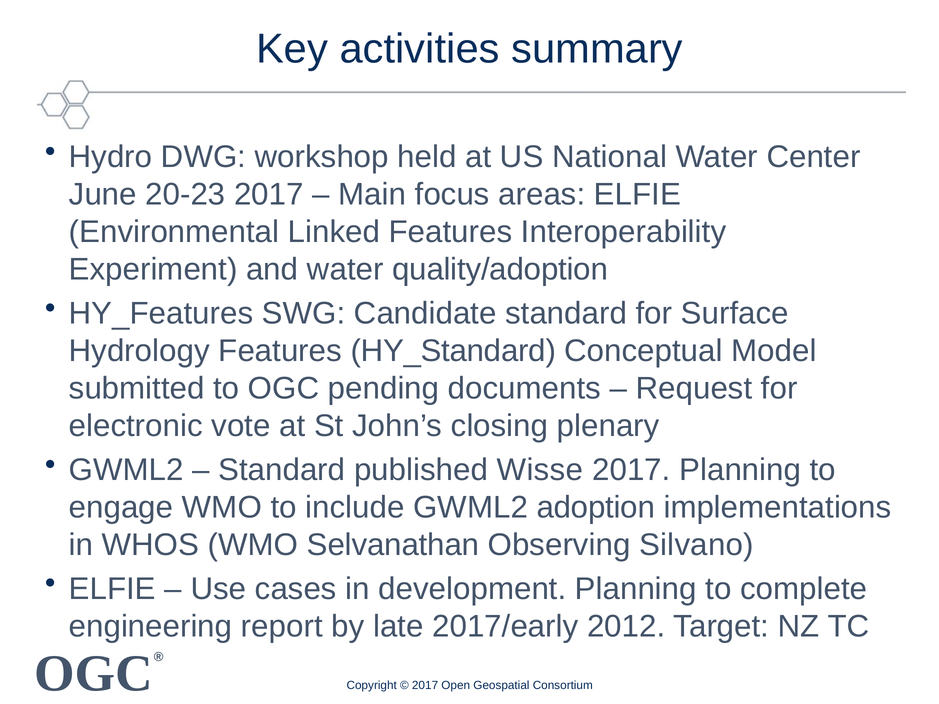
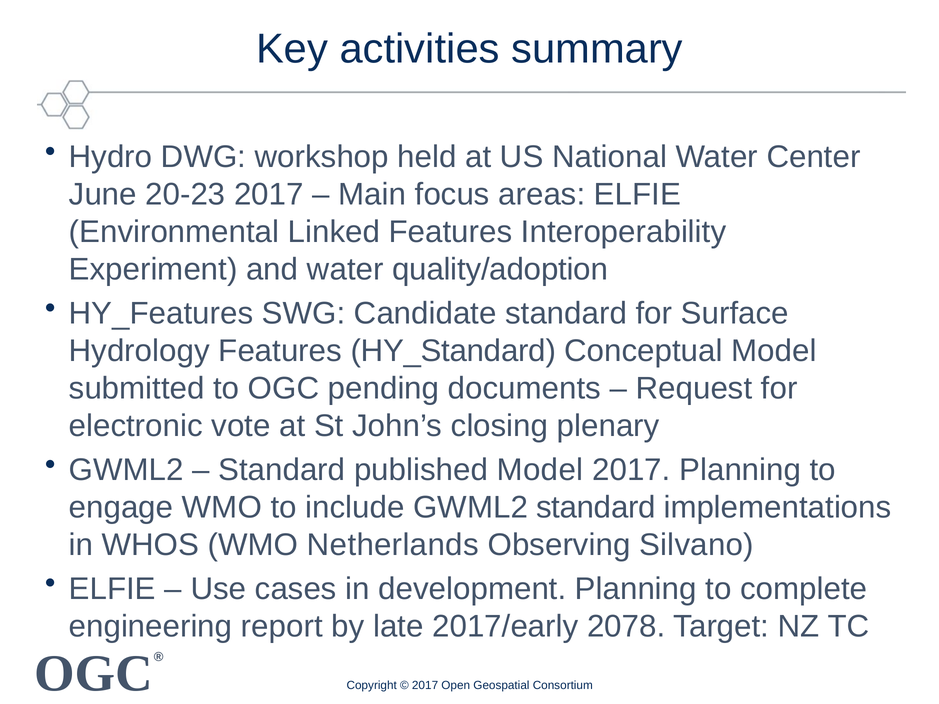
published Wisse: Wisse -> Model (540, 470)
GWML2 adoption: adoption -> standard (596, 508)
Selvanathan: Selvanathan -> Netherlands (393, 545)
2012: 2012 -> 2078 (626, 627)
